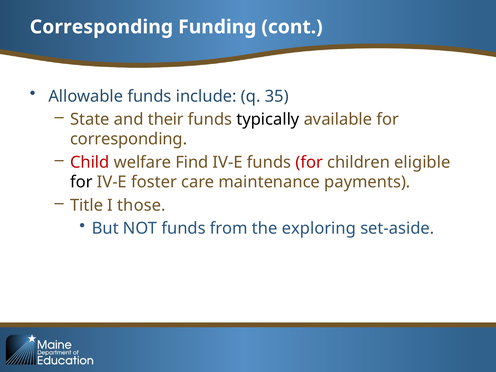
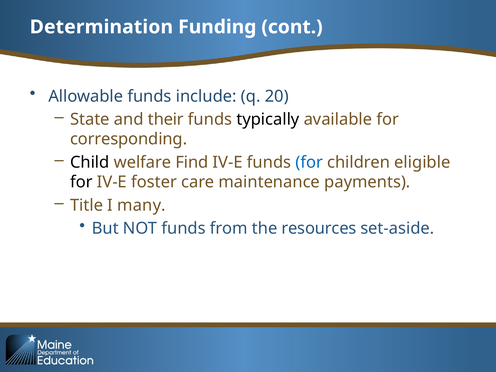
Corresponding: Corresponding -> Determination (101, 27)
35: 35 -> 20 (277, 96)
Child colour: red -> black (90, 162)
for colour: red -> blue (309, 162)
those: those -> many (141, 205)
exploring: exploring -> resources (319, 228)
